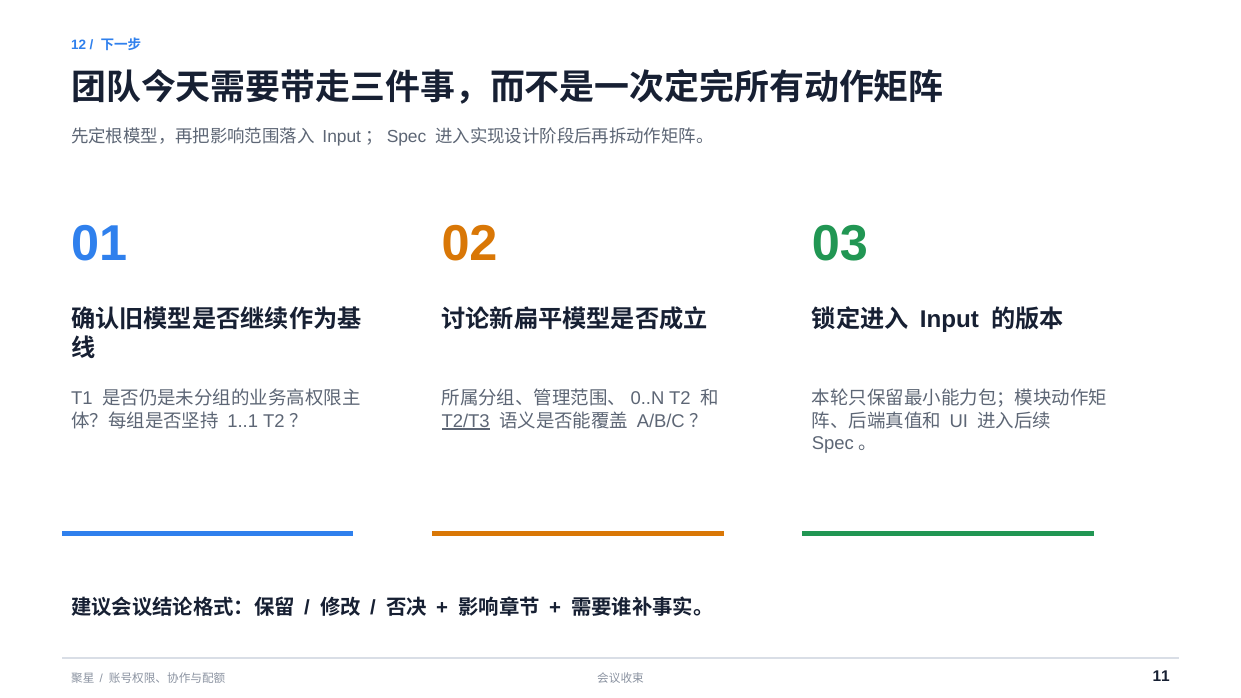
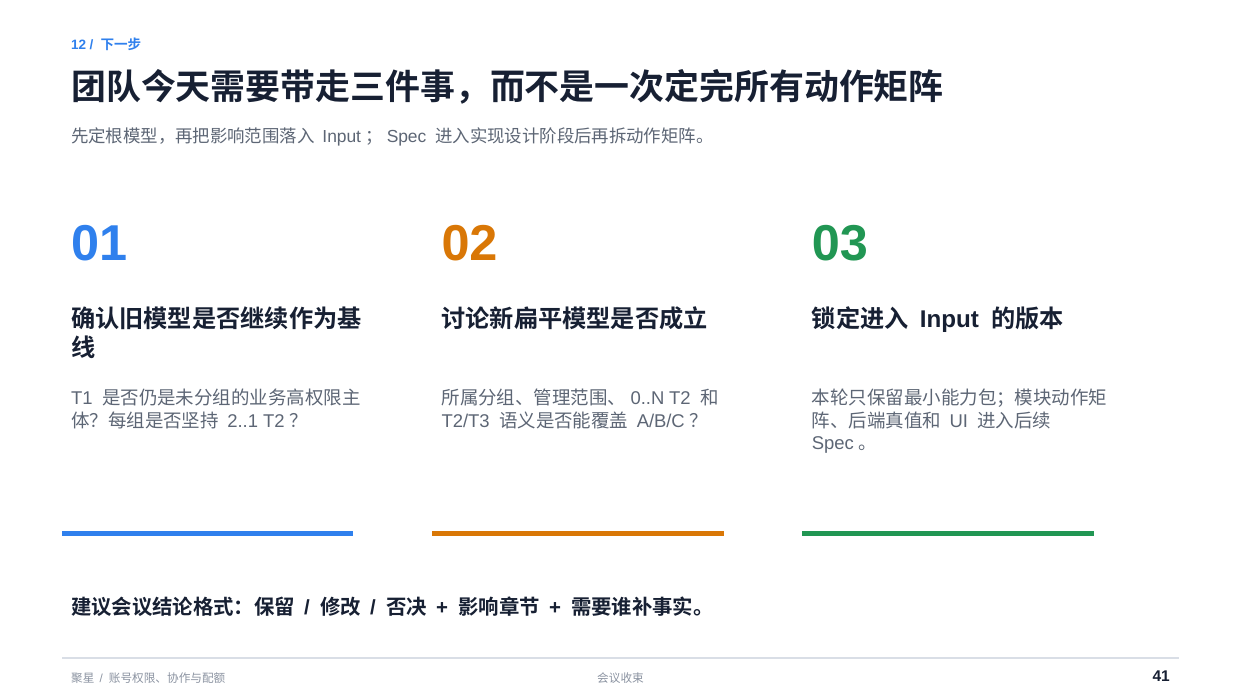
T2/T3 underline: present -> none (466, 421)
1..1: 1..1 -> 2..1 (243, 421)
11: 11 -> 41 (1161, 676)
